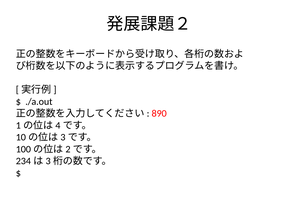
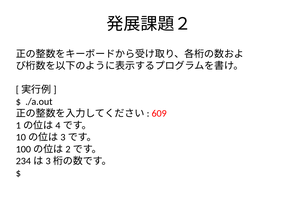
890: 890 -> 609 (159, 114)
